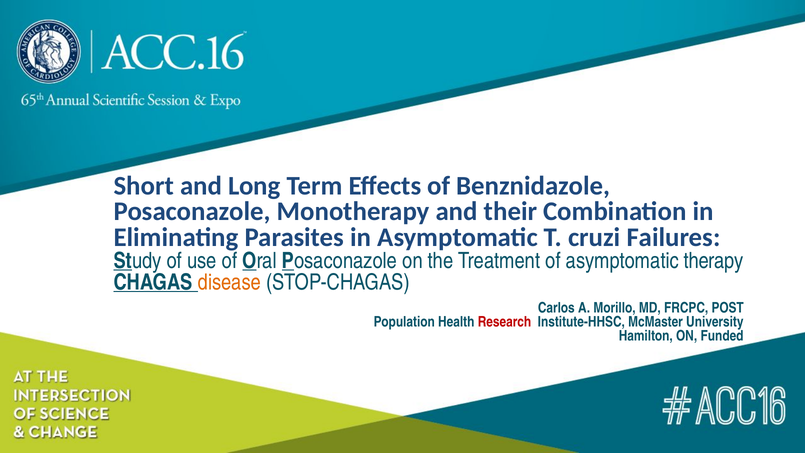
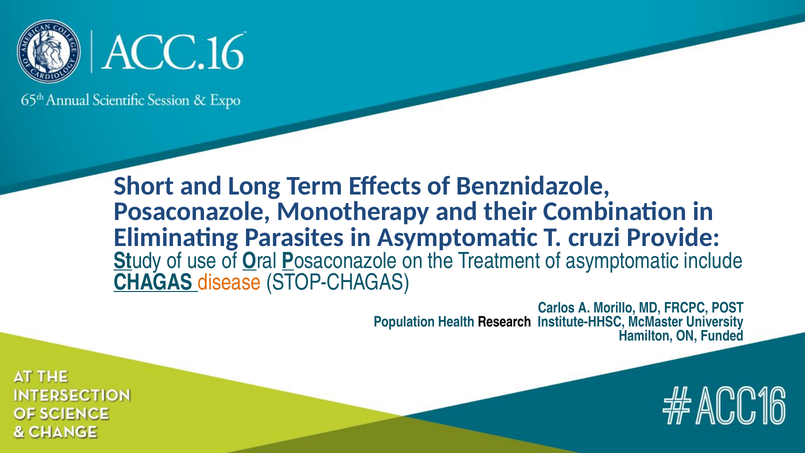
Failures: Failures -> Provide (673, 237)
therapy: therapy -> include (713, 261)
Research colour: red -> black (505, 322)
